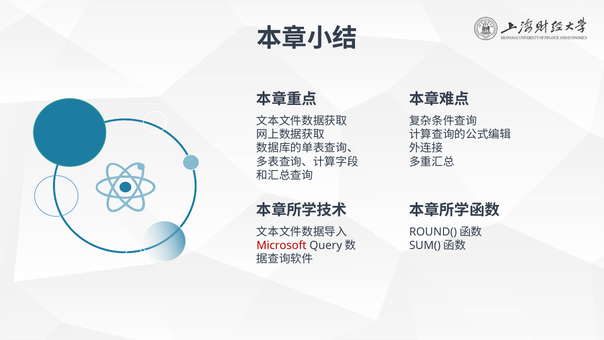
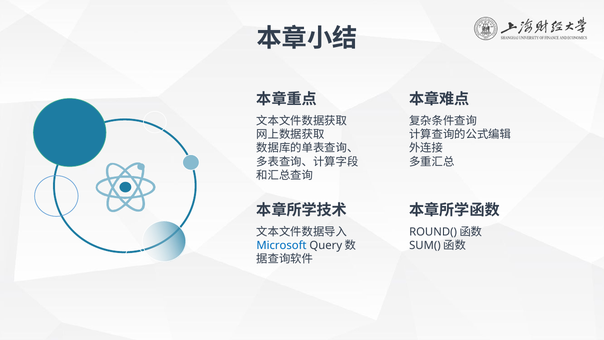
Microsoft colour: red -> blue (282, 245)
